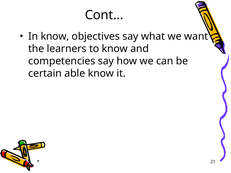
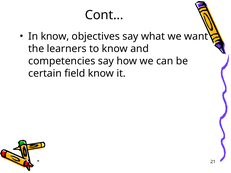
able: able -> field (75, 73)
